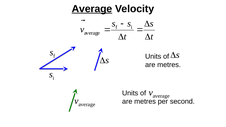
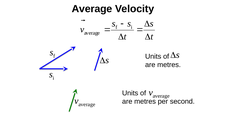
Average underline: present -> none (92, 9)
